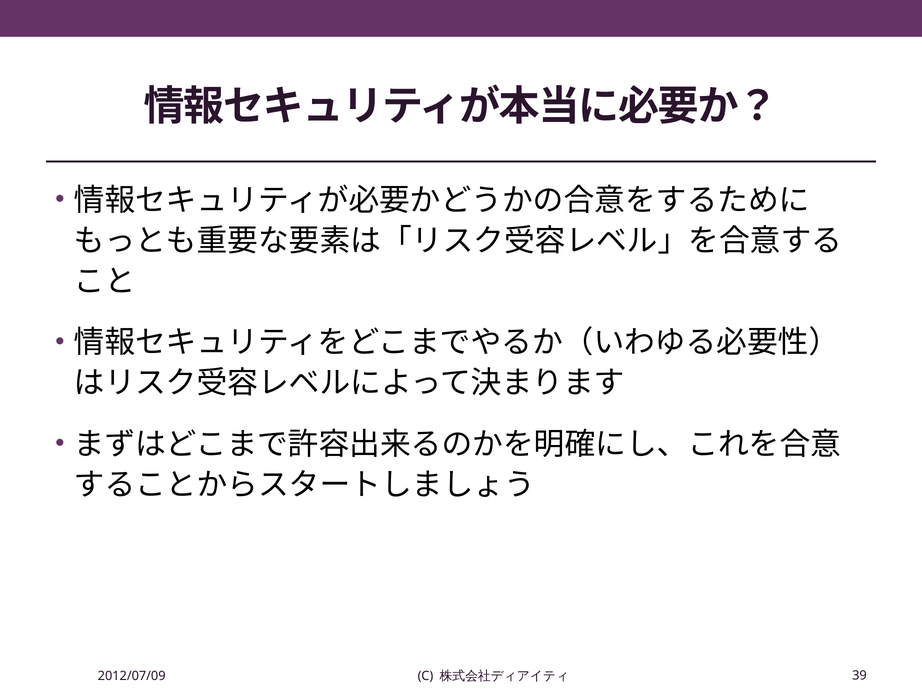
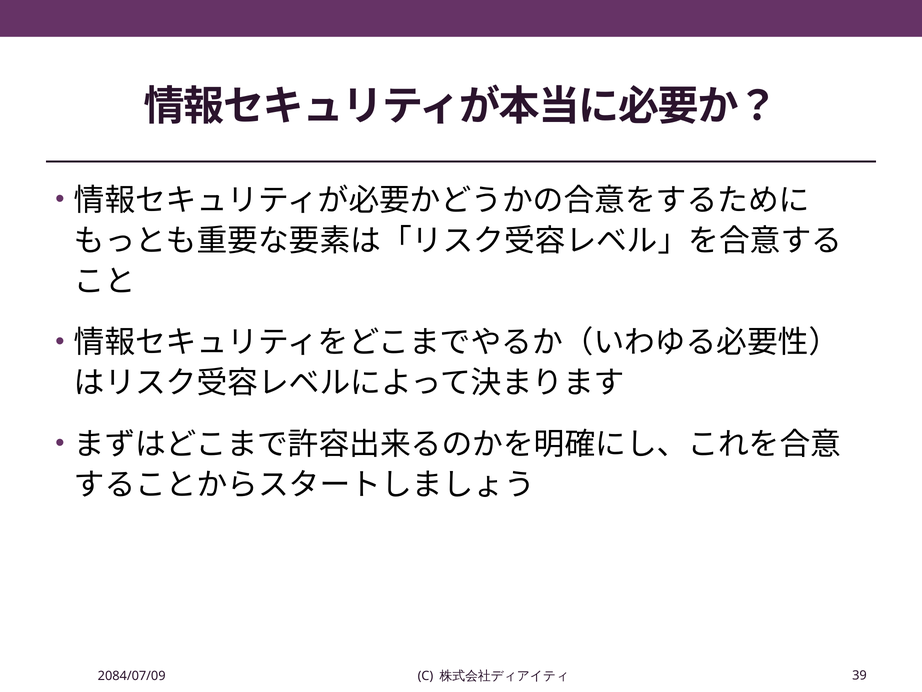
2012/07/09: 2012/07/09 -> 2084/07/09 (132, 676)
